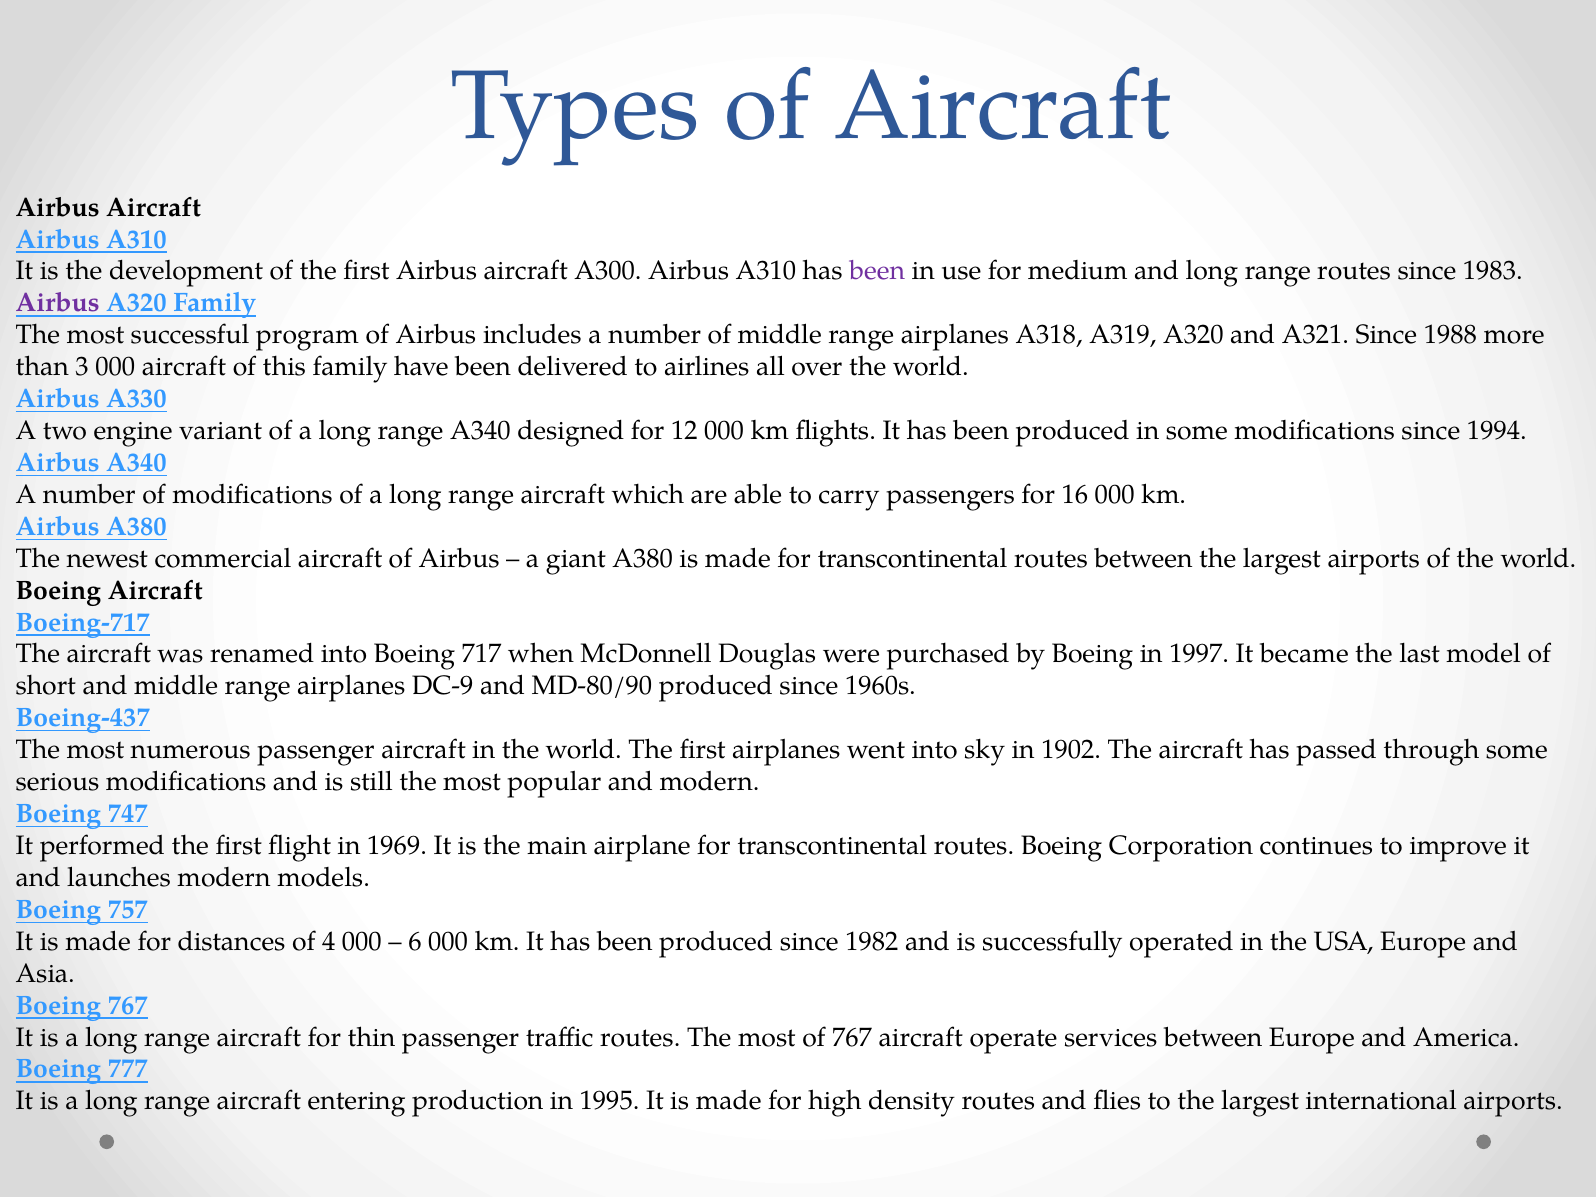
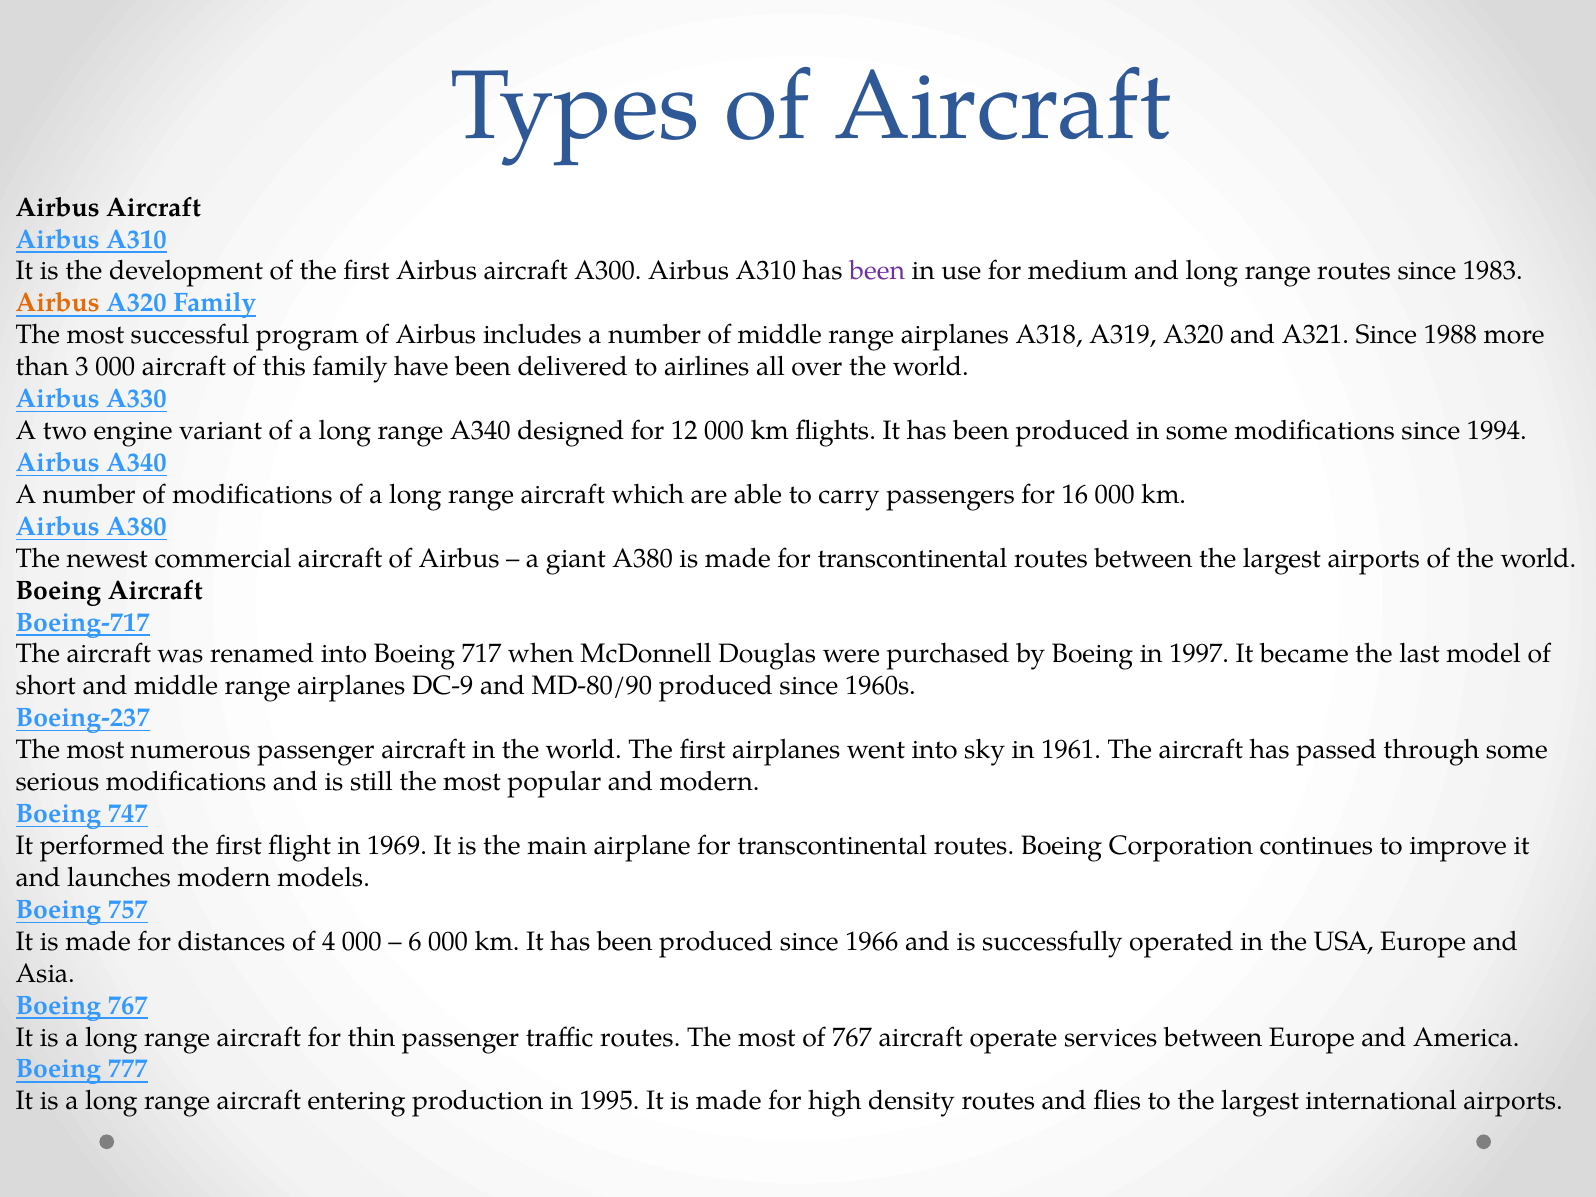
Airbus colour: purple -> orange (58, 303)
Boeing-437: Boeing-437 -> Boeing-237 (83, 718)
1902: 1902 -> 1961 (1071, 750)
1982: 1982 -> 1966 (872, 941)
